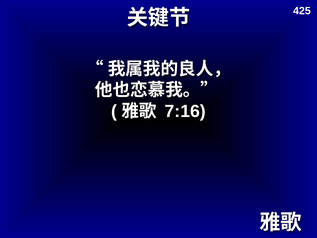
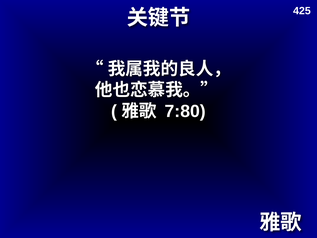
7:16: 7:16 -> 7:80 (185, 111)
